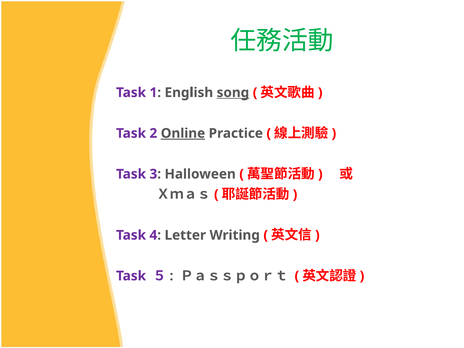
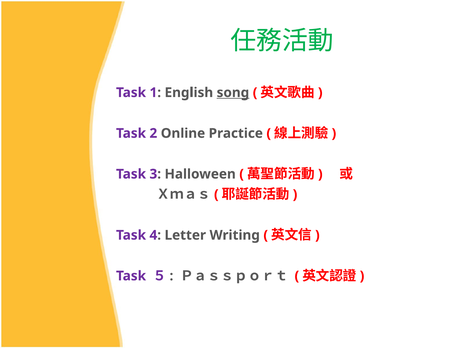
Online underline: present -> none (183, 133)
